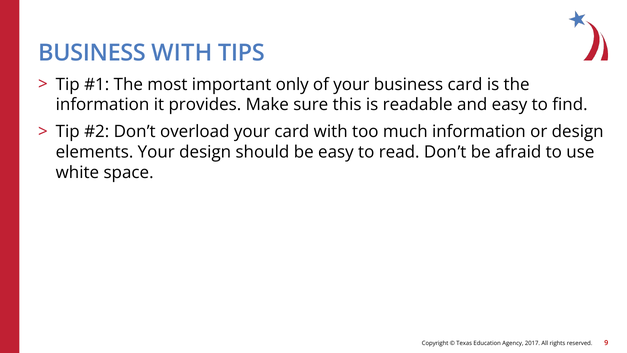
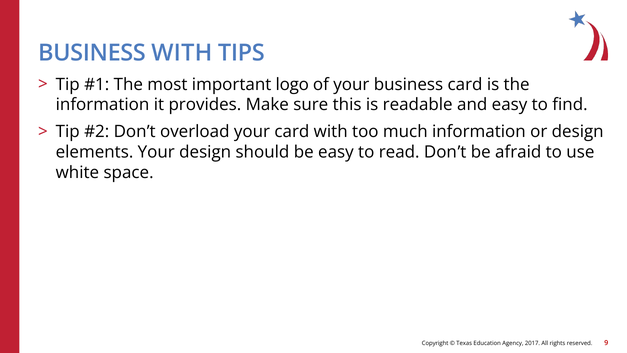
only: only -> logo (292, 84)
